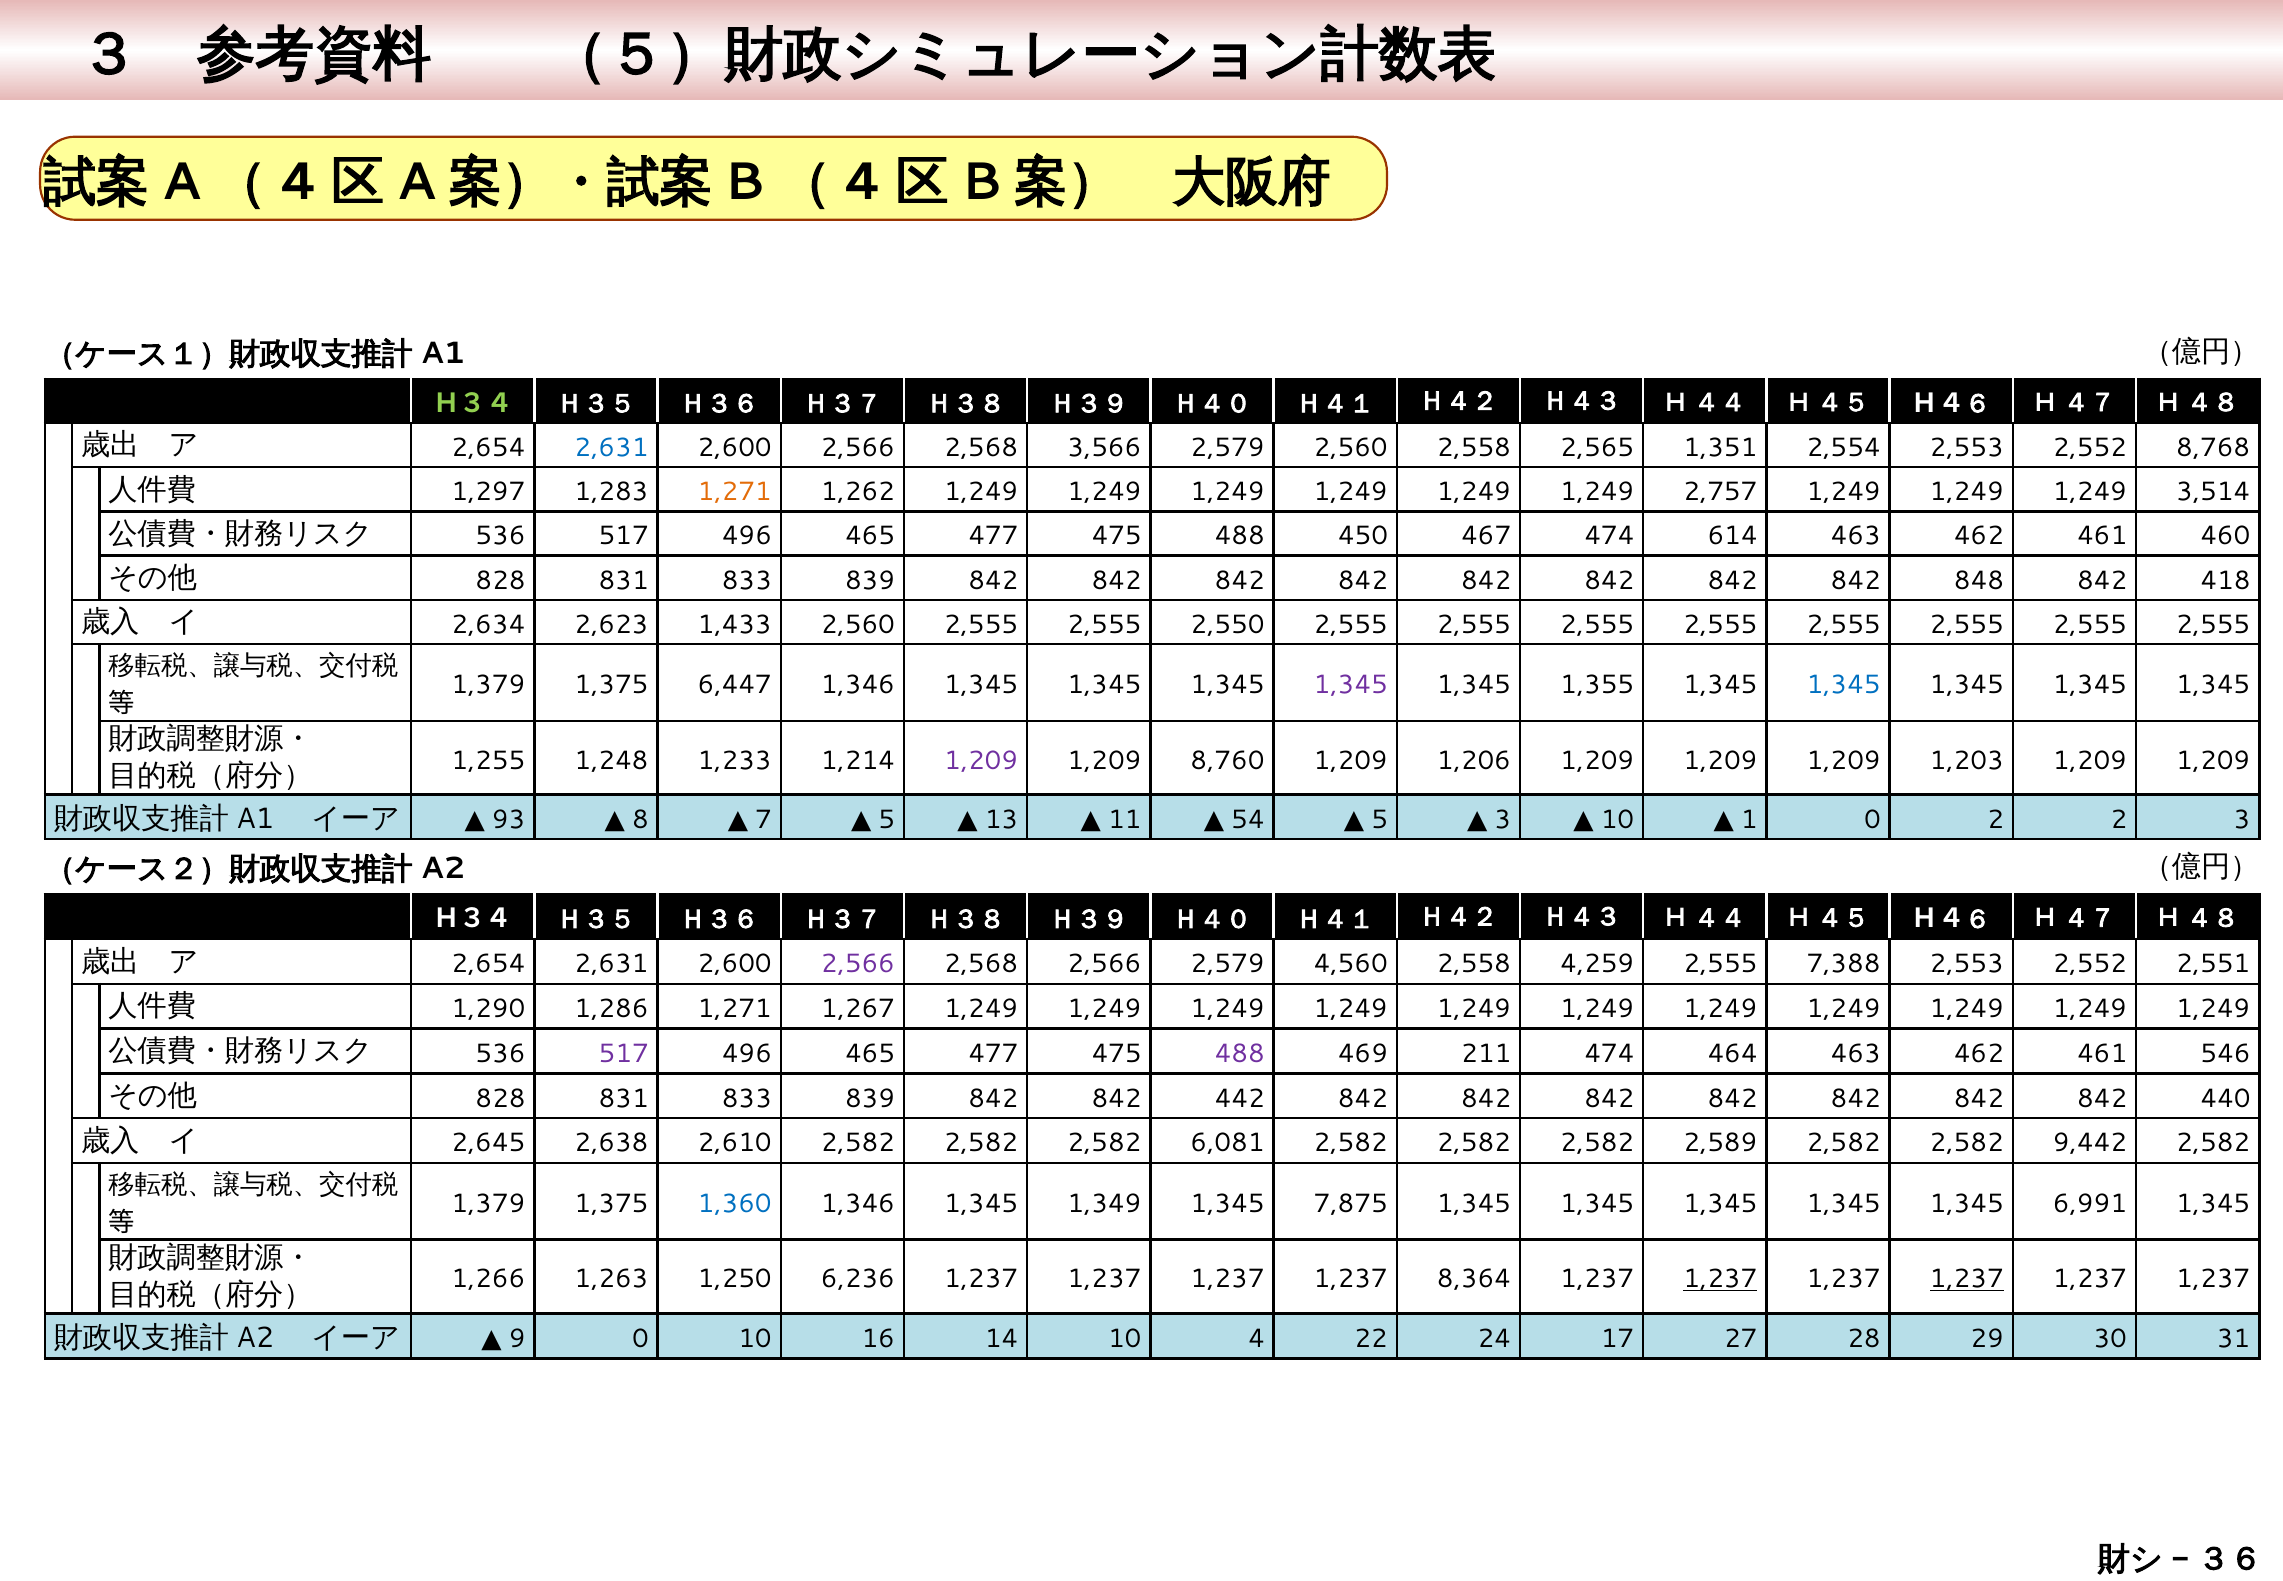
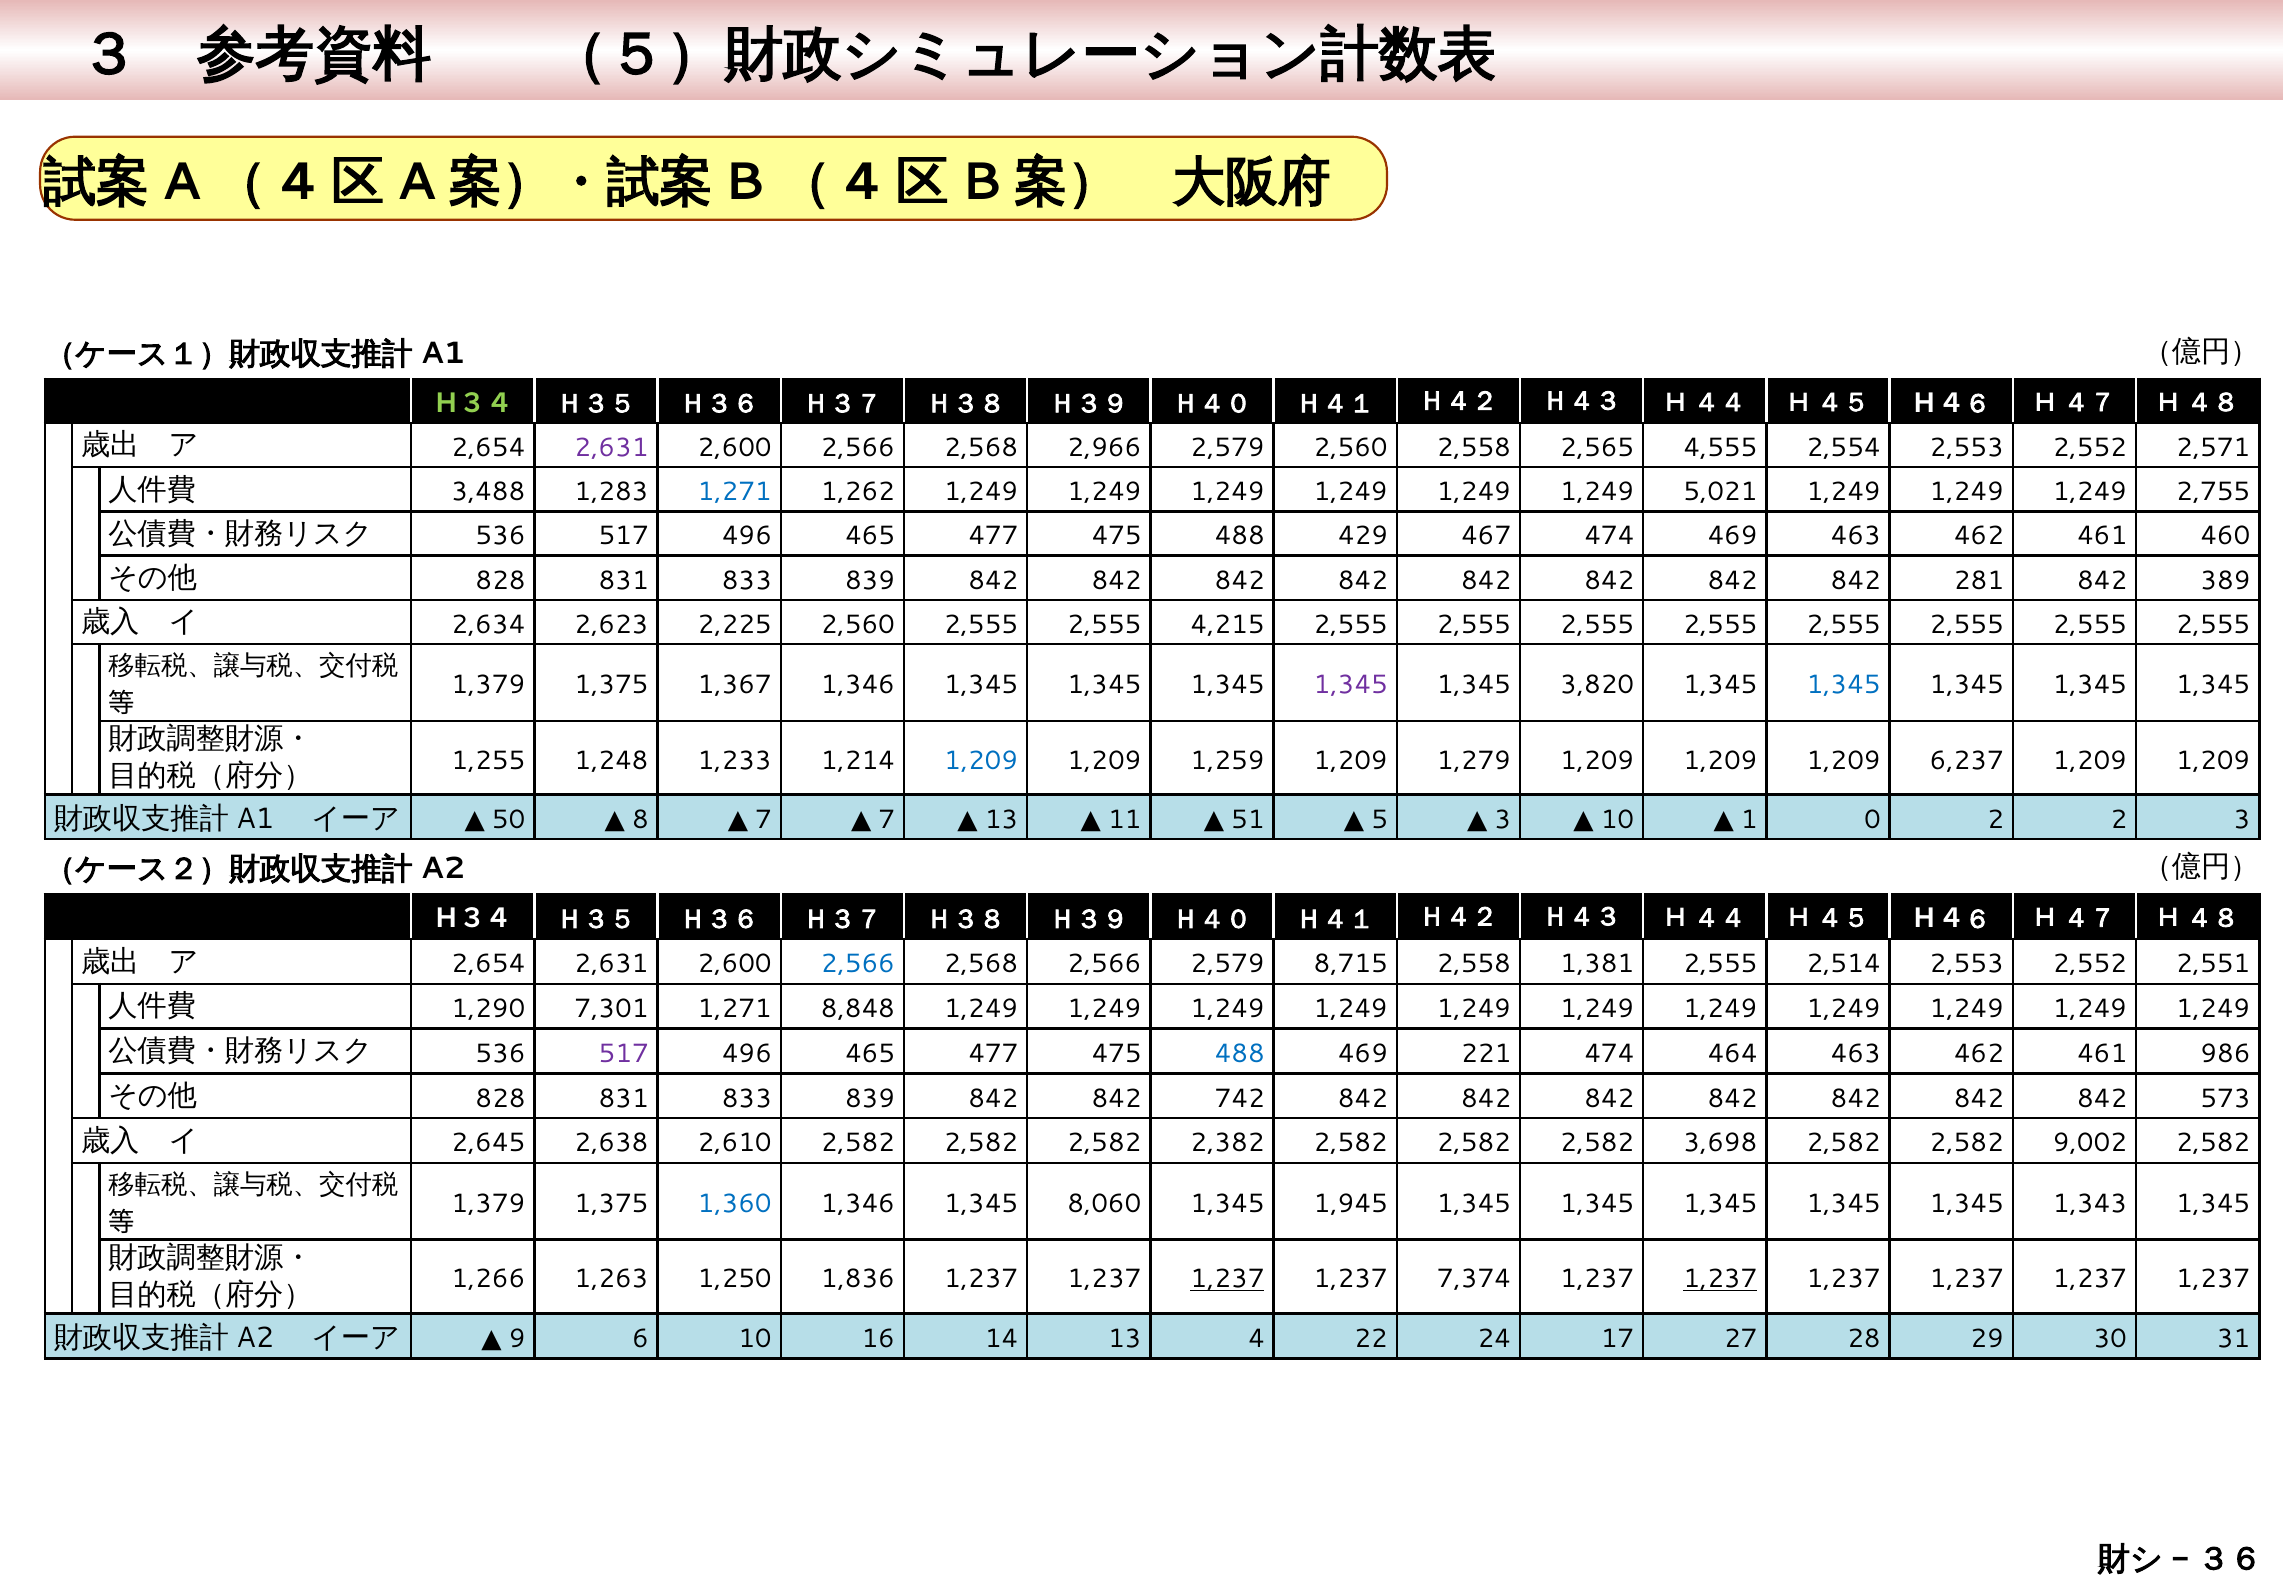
2,631 colour: blue -> purple (611, 448)
3,566: 3,566 -> 2,966 (1104, 448)
1,351: 1,351 -> 4,555 (1720, 448)
8,768: 8,768 -> 2,571 (2213, 448)
1,297: 1,297 -> 3,488 (488, 492)
1,271 colour: orange -> blue (735, 492)
2,757: 2,757 -> 5,021 (1720, 492)
3,514: 3,514 -> 2,755 (2213, 492)
450: 450 -> 429 (1363, 536)
474 614: 614 -> 469 (1733, 536)
848: 848 -> 281 (1979, 580)
418: 418 -> 389 (2225, 580)
1,433: 1,433 -> 2,225 (735, 624)
2,550: 2,550 -> 4,215 (1228, 624)
6,447: 6,447 -> 1,367 (735, 685)
1,355: 1,355 -> 3,820 (1597, 685)
1,209 colour: purple -> blue (981, 760)
8,760: 8,760 -> 1,259 (1228, 760)
1,206: 1,206 -> 1,279 (1474, 760)
1,203: 1,203 -> 6,237 (1967, 760)
93: 93 -> 50 (509, 819)
5: 5 -> 7 (887, 819)
54: 54 -> 51 (1248, 819)
2,566 colour: purple -> blue (858, 964)
4,560: 4,560 -> 8,715 (1351, 964)
4,259: 4,259 -> 1,381 (1597, 964)
7,388: 7,388 -> 2,514 (1844, 964)
1,286: 1,286 -> 7,301 (611, 1008)
1,267: 1,267 -> 8,848 (858, 1008)
488 colour: purple -> blue (1240, 1053)
211: 211 -> 221 (1486, 1053)
546: 546 -> 986 (2225, 1053)
442: 442 -> 742 (1240, 1098)
440: 440 -> 573 (2225, 1098)
6,081: 6,081 -> 2,382 (1228, 1143)
2,589: 2,589 -> 3,698 (1720, 1143)
9,442: 9,442 -> 9,002 (2090, 1143)
1,349: 1,349 -> 8,060 (1104, 1204)
7,875: 7,875 -> 1,945 (1351, 1204)
6,991: 6,991 -> 1,343 (2090, 1204)
6,236: 6,236 -> 1,836 (858, 1279)
1,237 underline: none -> present (1228, 1279)
8,364: 8,364 -> 7,374 (1474, 1279)
1,237 underline: present -> none (1967, 1279)
9 0: 0 -> 6 (640, 1338)
14 10: 10 -> 13 (1125, 1338)
